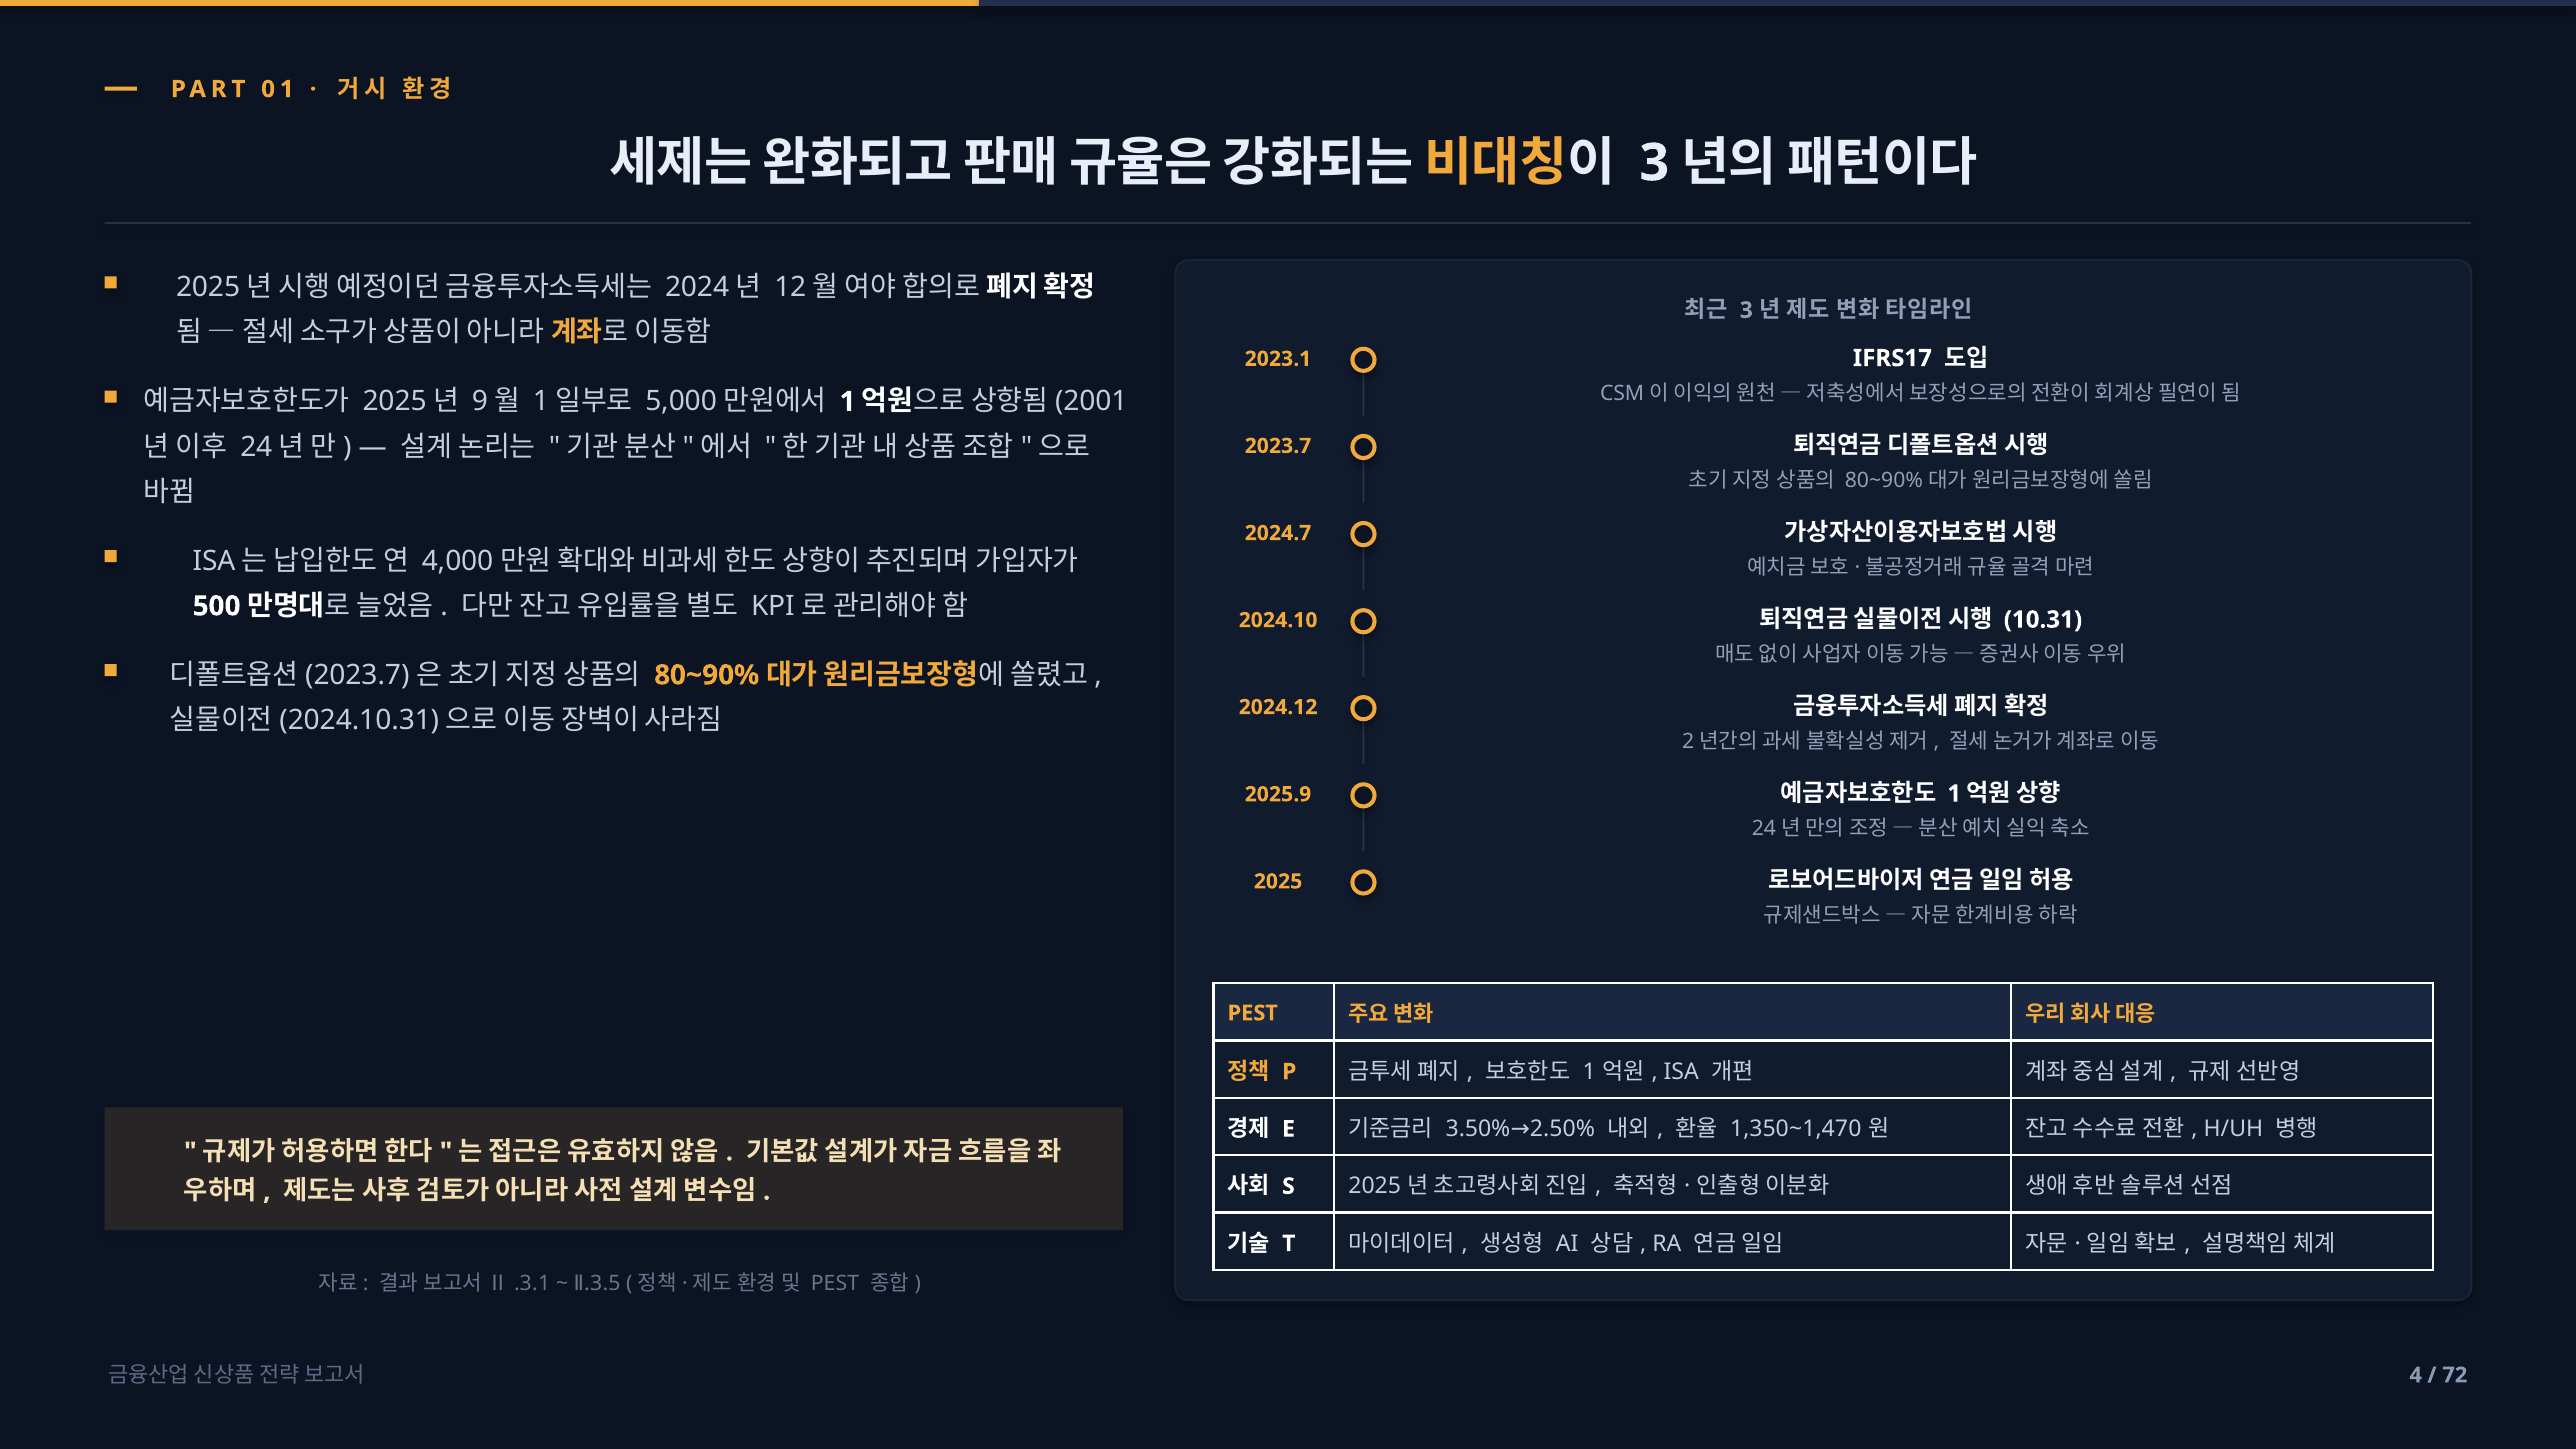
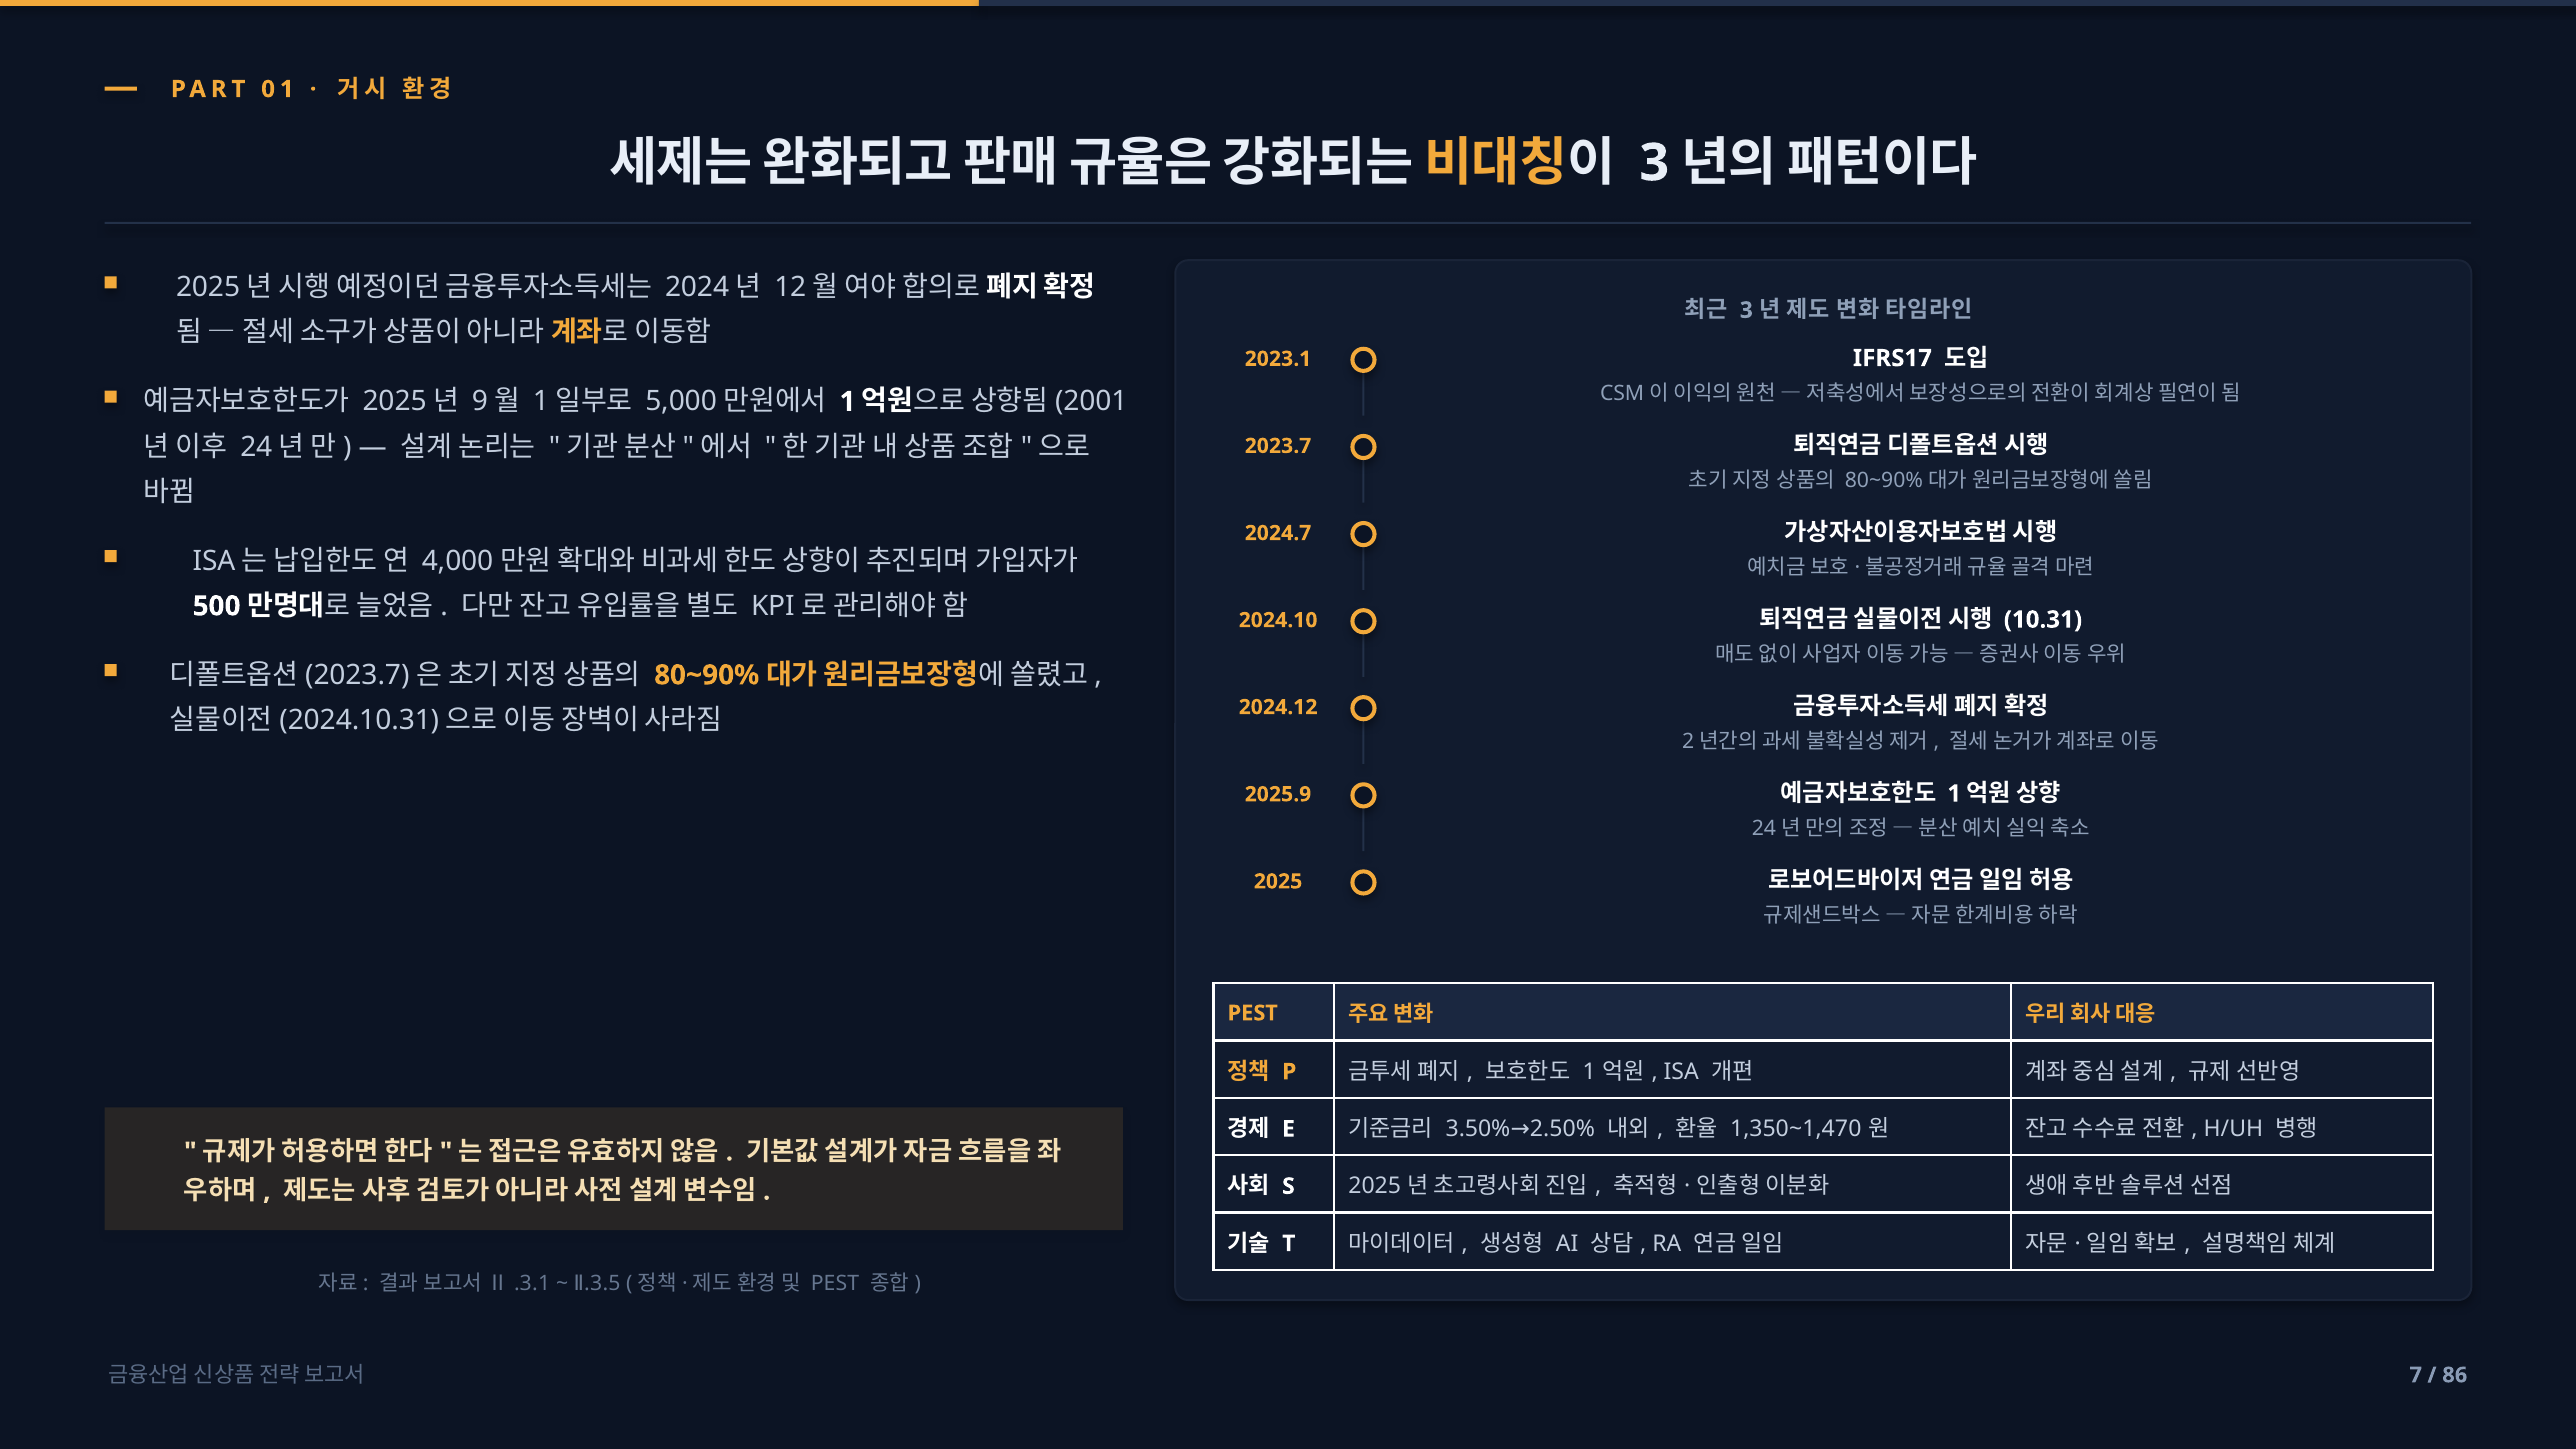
4: 4 -> 7 (2416, 1375)
72: 72 -> 86 (2455, 1375)
